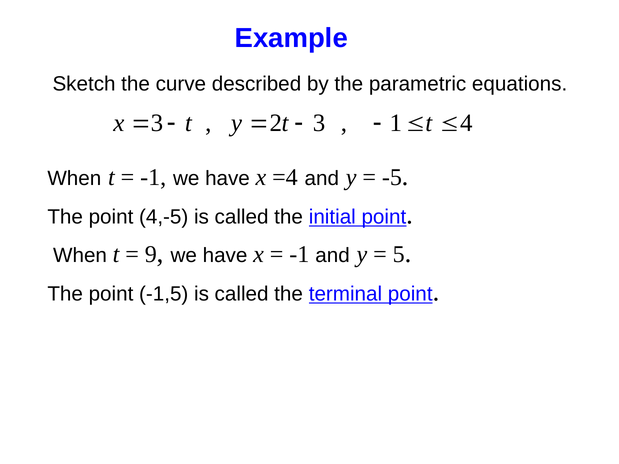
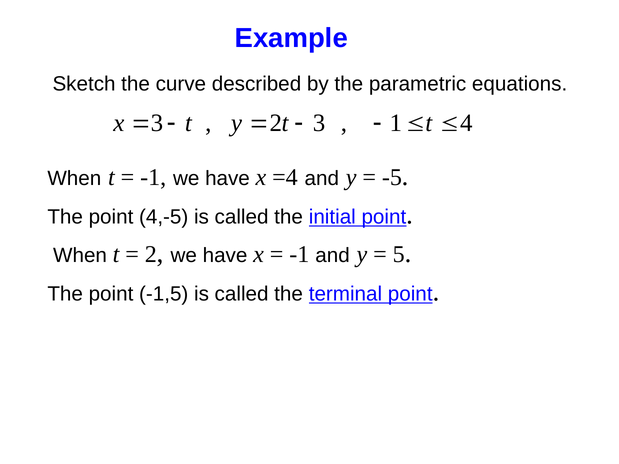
9: 9 -> 2 (151, 254)
